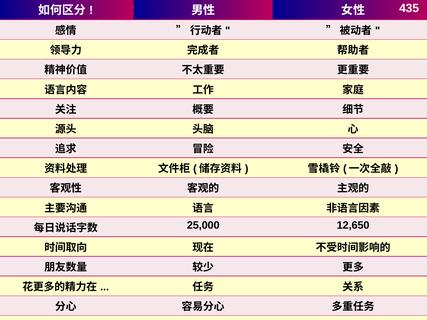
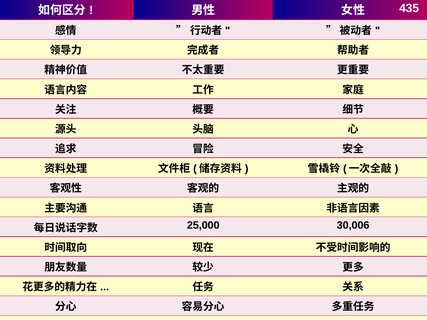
12,650: 12,650 -> 30,006 (353, 225)
